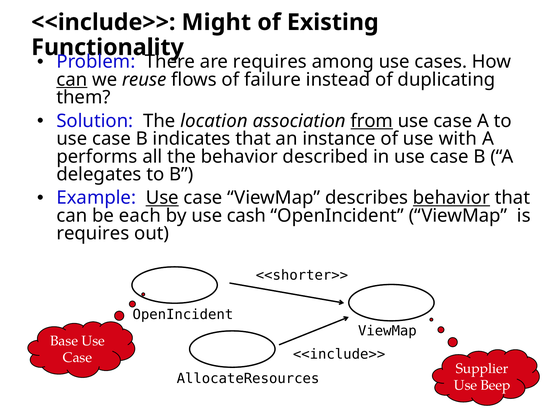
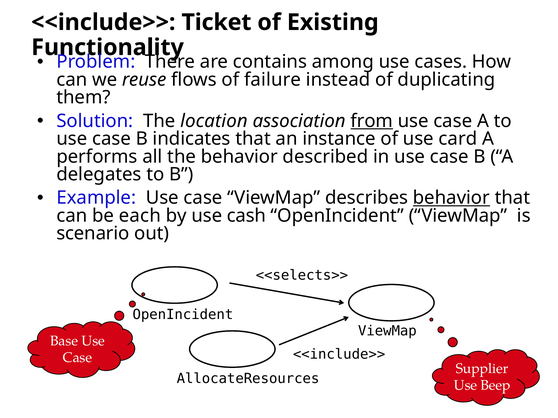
Might: Might -> Ticket (216, 22)
are requires: requires -> contains (270, 62)
can underline: present -> none (72, 80)
with: with -> card (458, 139)
Use underline: present -> none (162, 198)
requires: requires -> scenario (93, 234)
<<shorter>>: <<shorter>> -> <<selects>> (302, 276)
